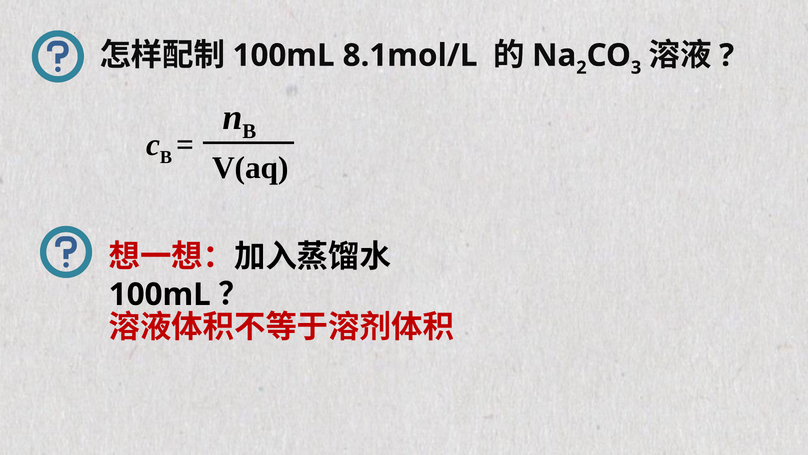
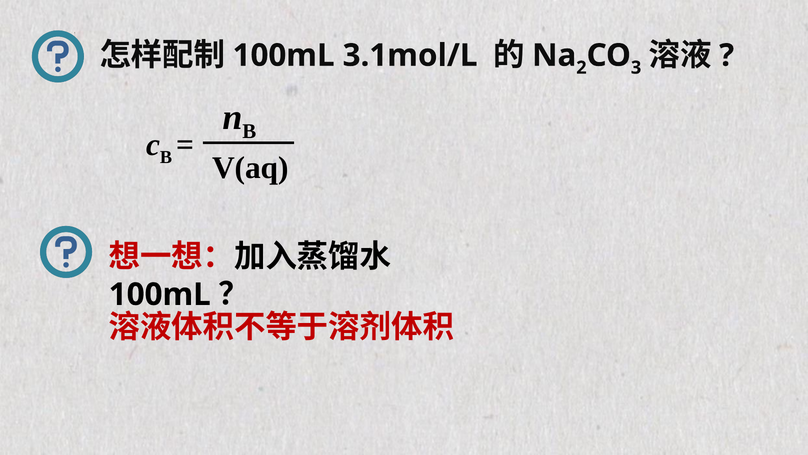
8.1mol/L: 8.1mol/L -> 3.1mol/L (410, 55)
